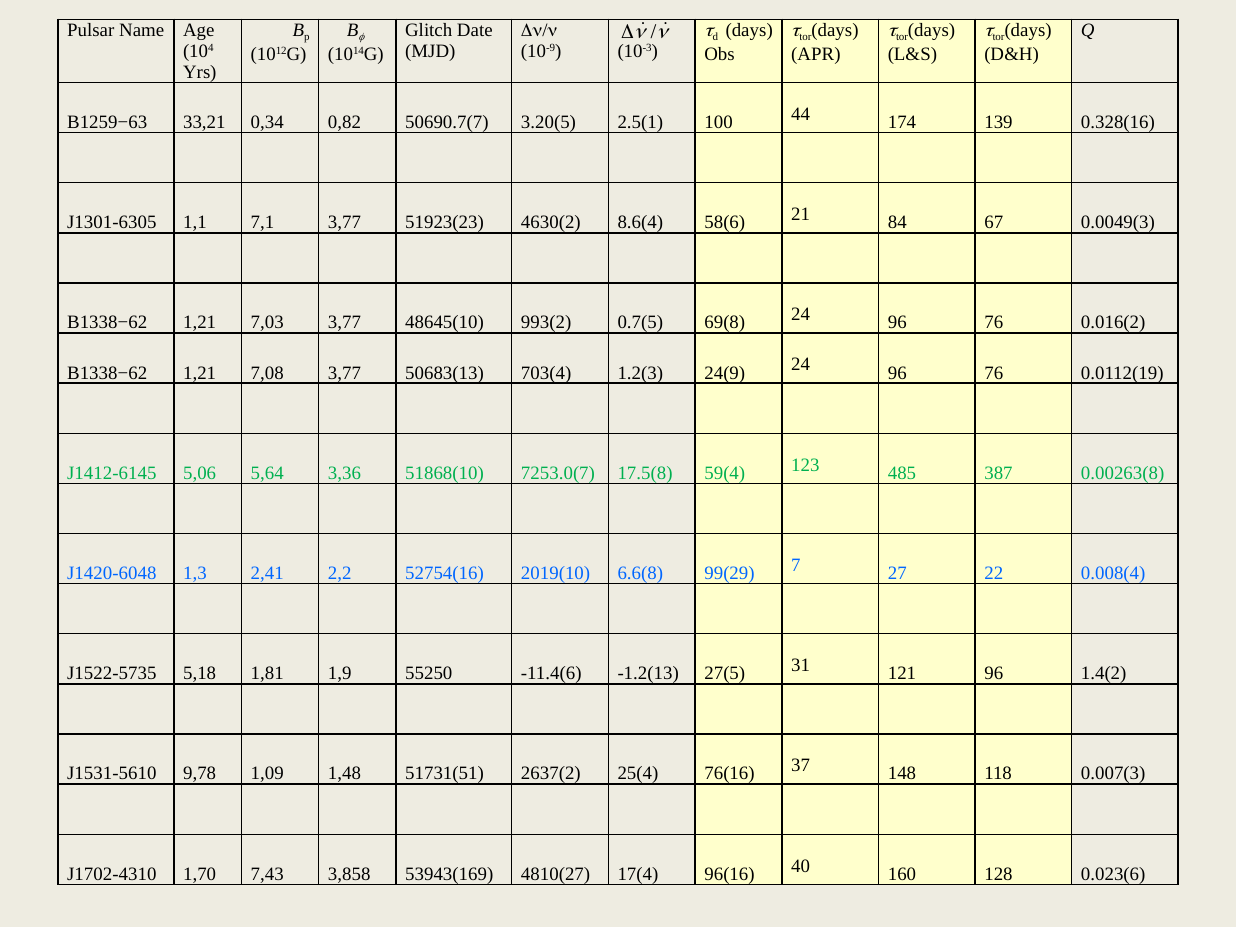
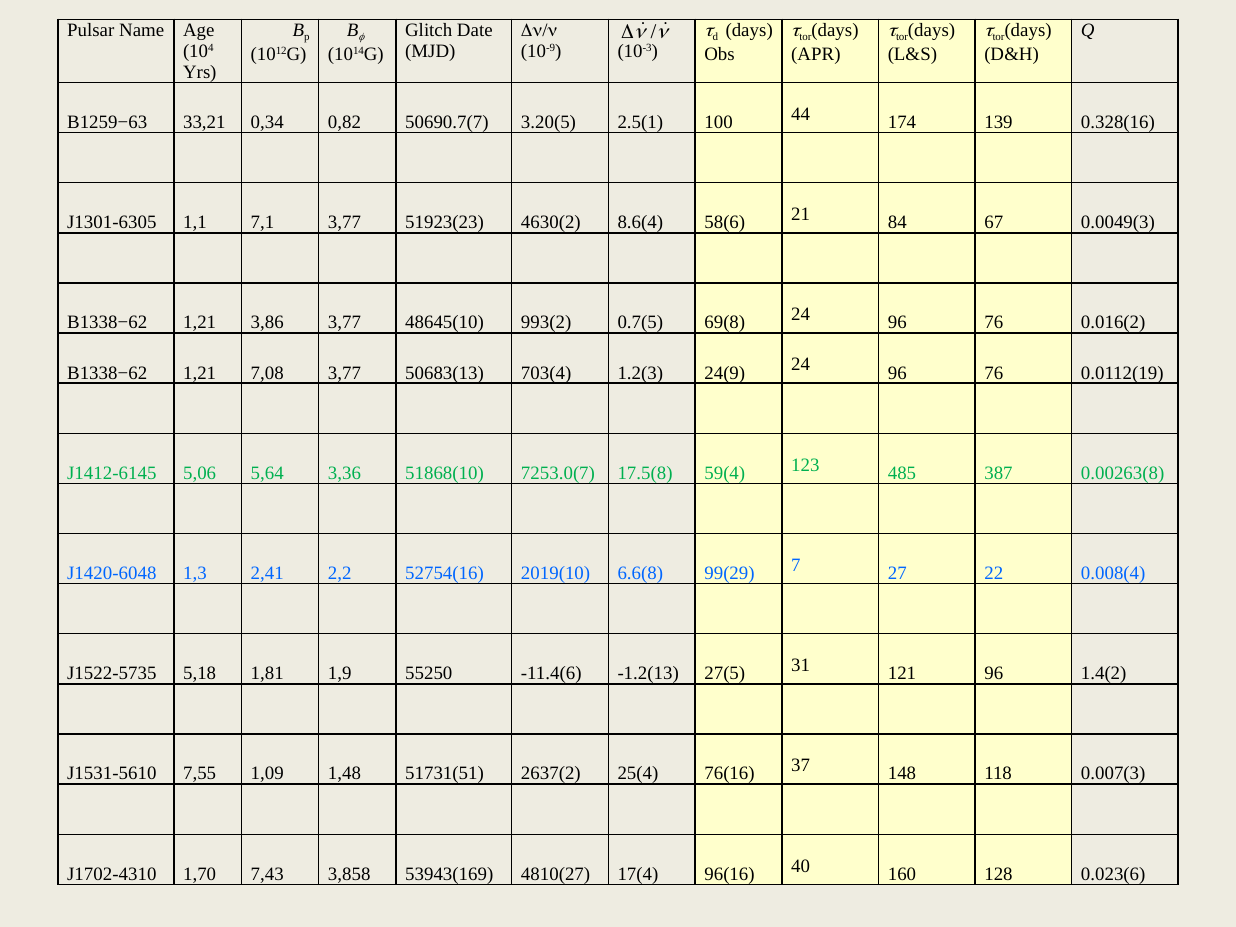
7,03: 7,03 -> 3,86 (267, 323)
9,78: 9,78 -> 7,55 (200, 774)
